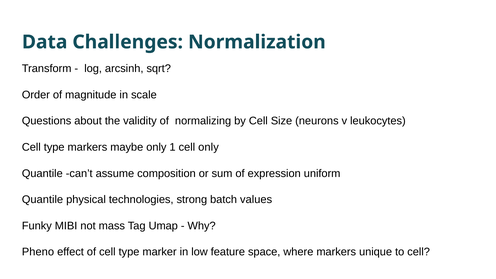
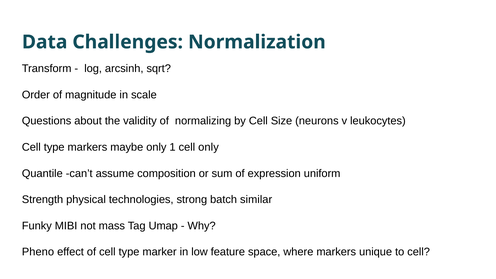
Quantile: Quantile -> Strength (43, 200)
values: values -> similar (256, 200)
